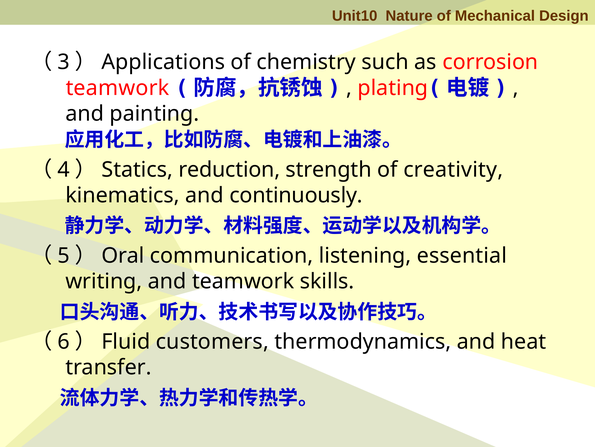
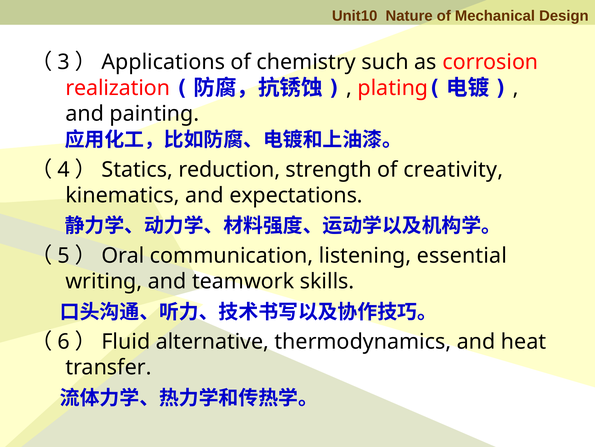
teamwork: teamwork -> realization (118, 88)
continuously: continuously -> expectations (296, 195)
customers: customers -> alternative (212, 341)
